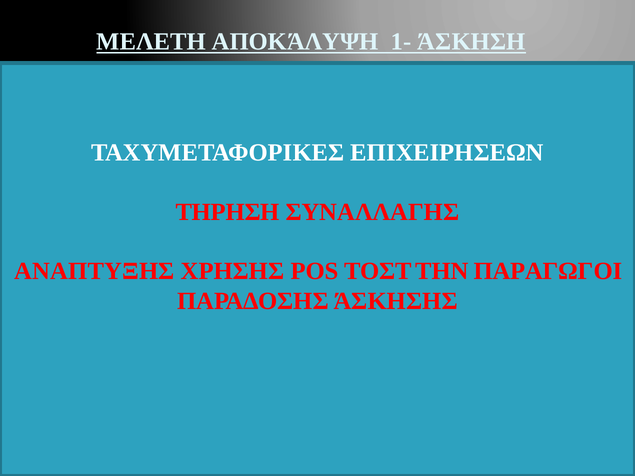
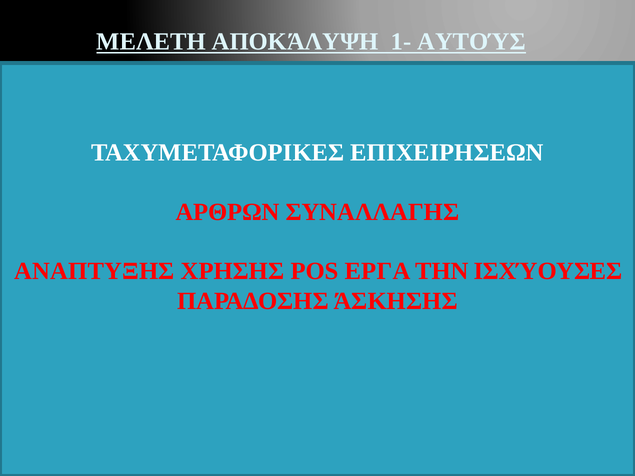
ΆΣΚΗΣΗ: ΆΣΚΗΣΗ -> ΑΥΤΟΎΣ (472, 42)
ΤΗΡΗΣΗ: ΤΗΡΗΣΗ -> ΑΡΘΡΩΝ (228, 212)
ΤΟΣΤ: ΤΟΣΤ -> ΕΡΓΑ (378, 271)
ΠΑΡΑΓΩΓΟΙ: ΠΑΡΑΓΩΓΟΙ -> ΙΣΧΎΟΥΣΕΣ (548, 271)
